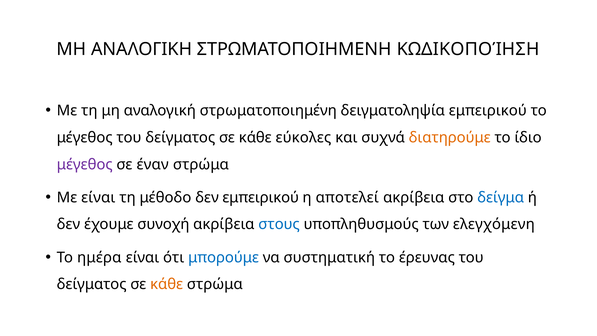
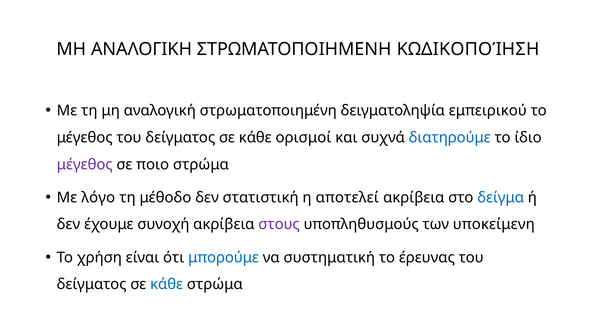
εύκολες: εύκολες -> ορισμοί (303, 137)
διατηρούμε colour: orange -> blue (450, 137)
έναν: έναν -> ποιο (153, 164)
Με είναι: είναι -> λόγο (98, 197)
δεν εμπειρικού: εμπειρικού -> στατιστική (261, 197)
στους colour: blue -> purple (279, 224)
ελεγχόμενη: ελεγχόμενη -> υποκείμενη (494, 224)
ημέρα: ημέρα -> χρήση (99, 257)
κάθε colour: orange -> blue (167, 284)
